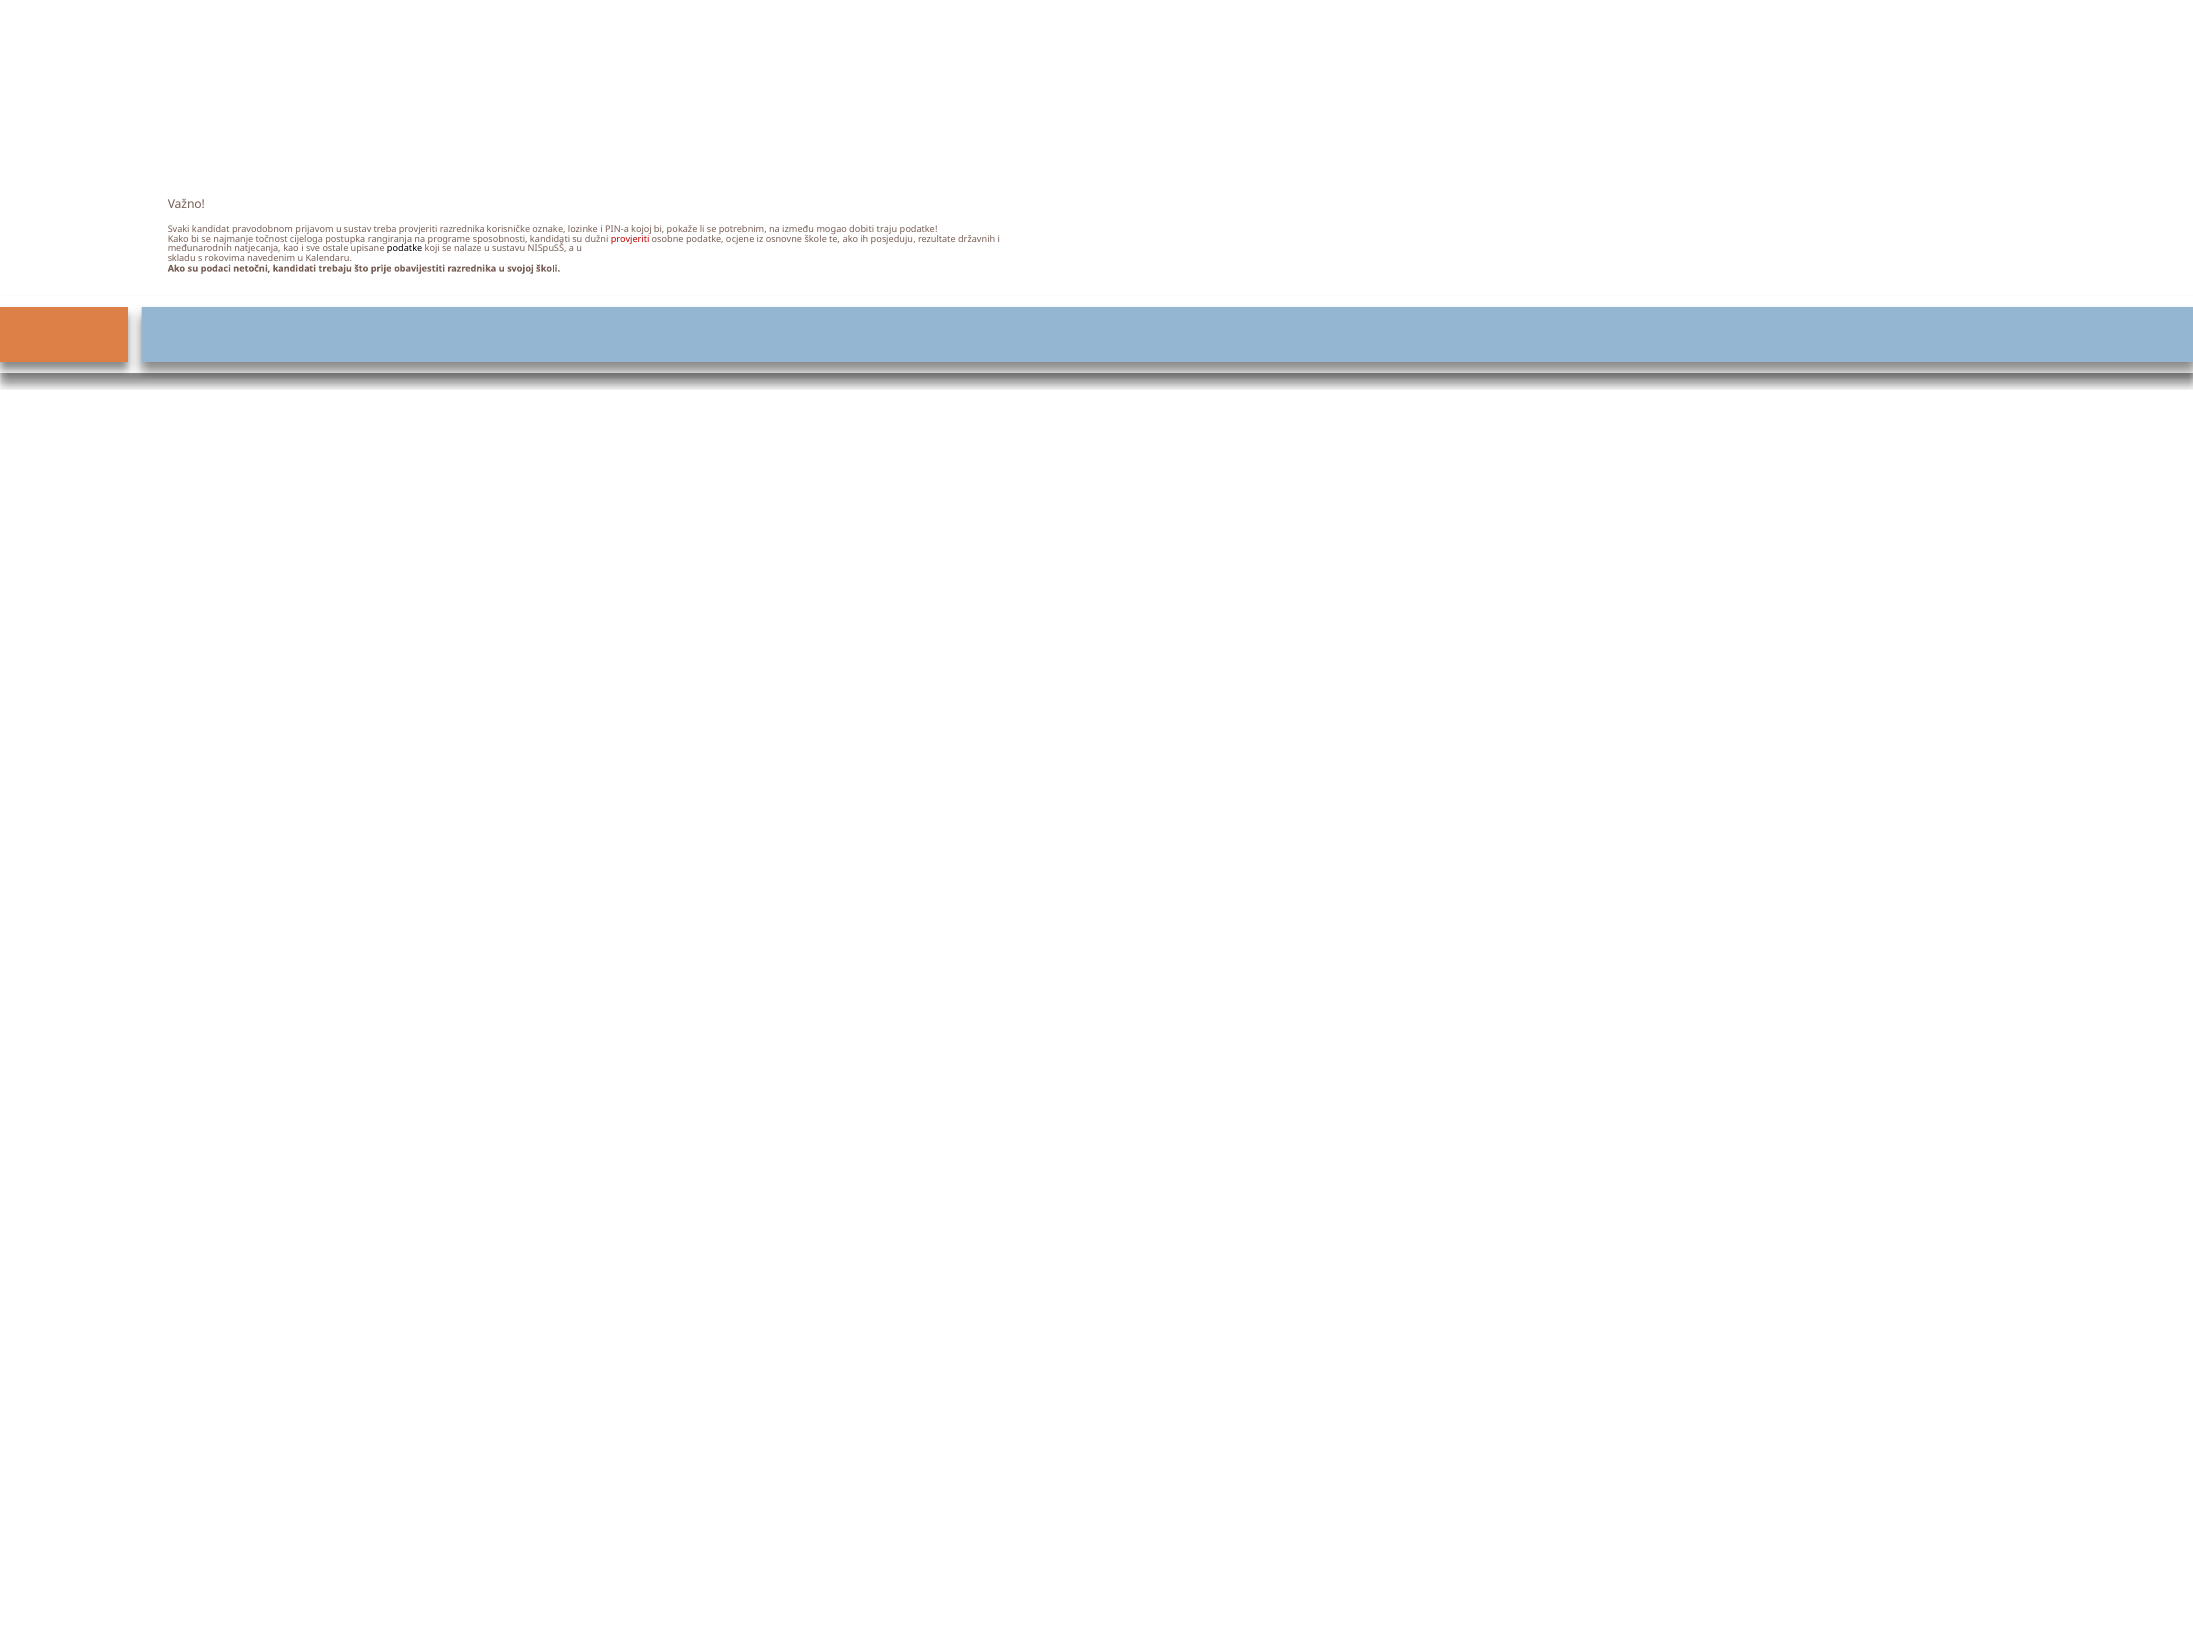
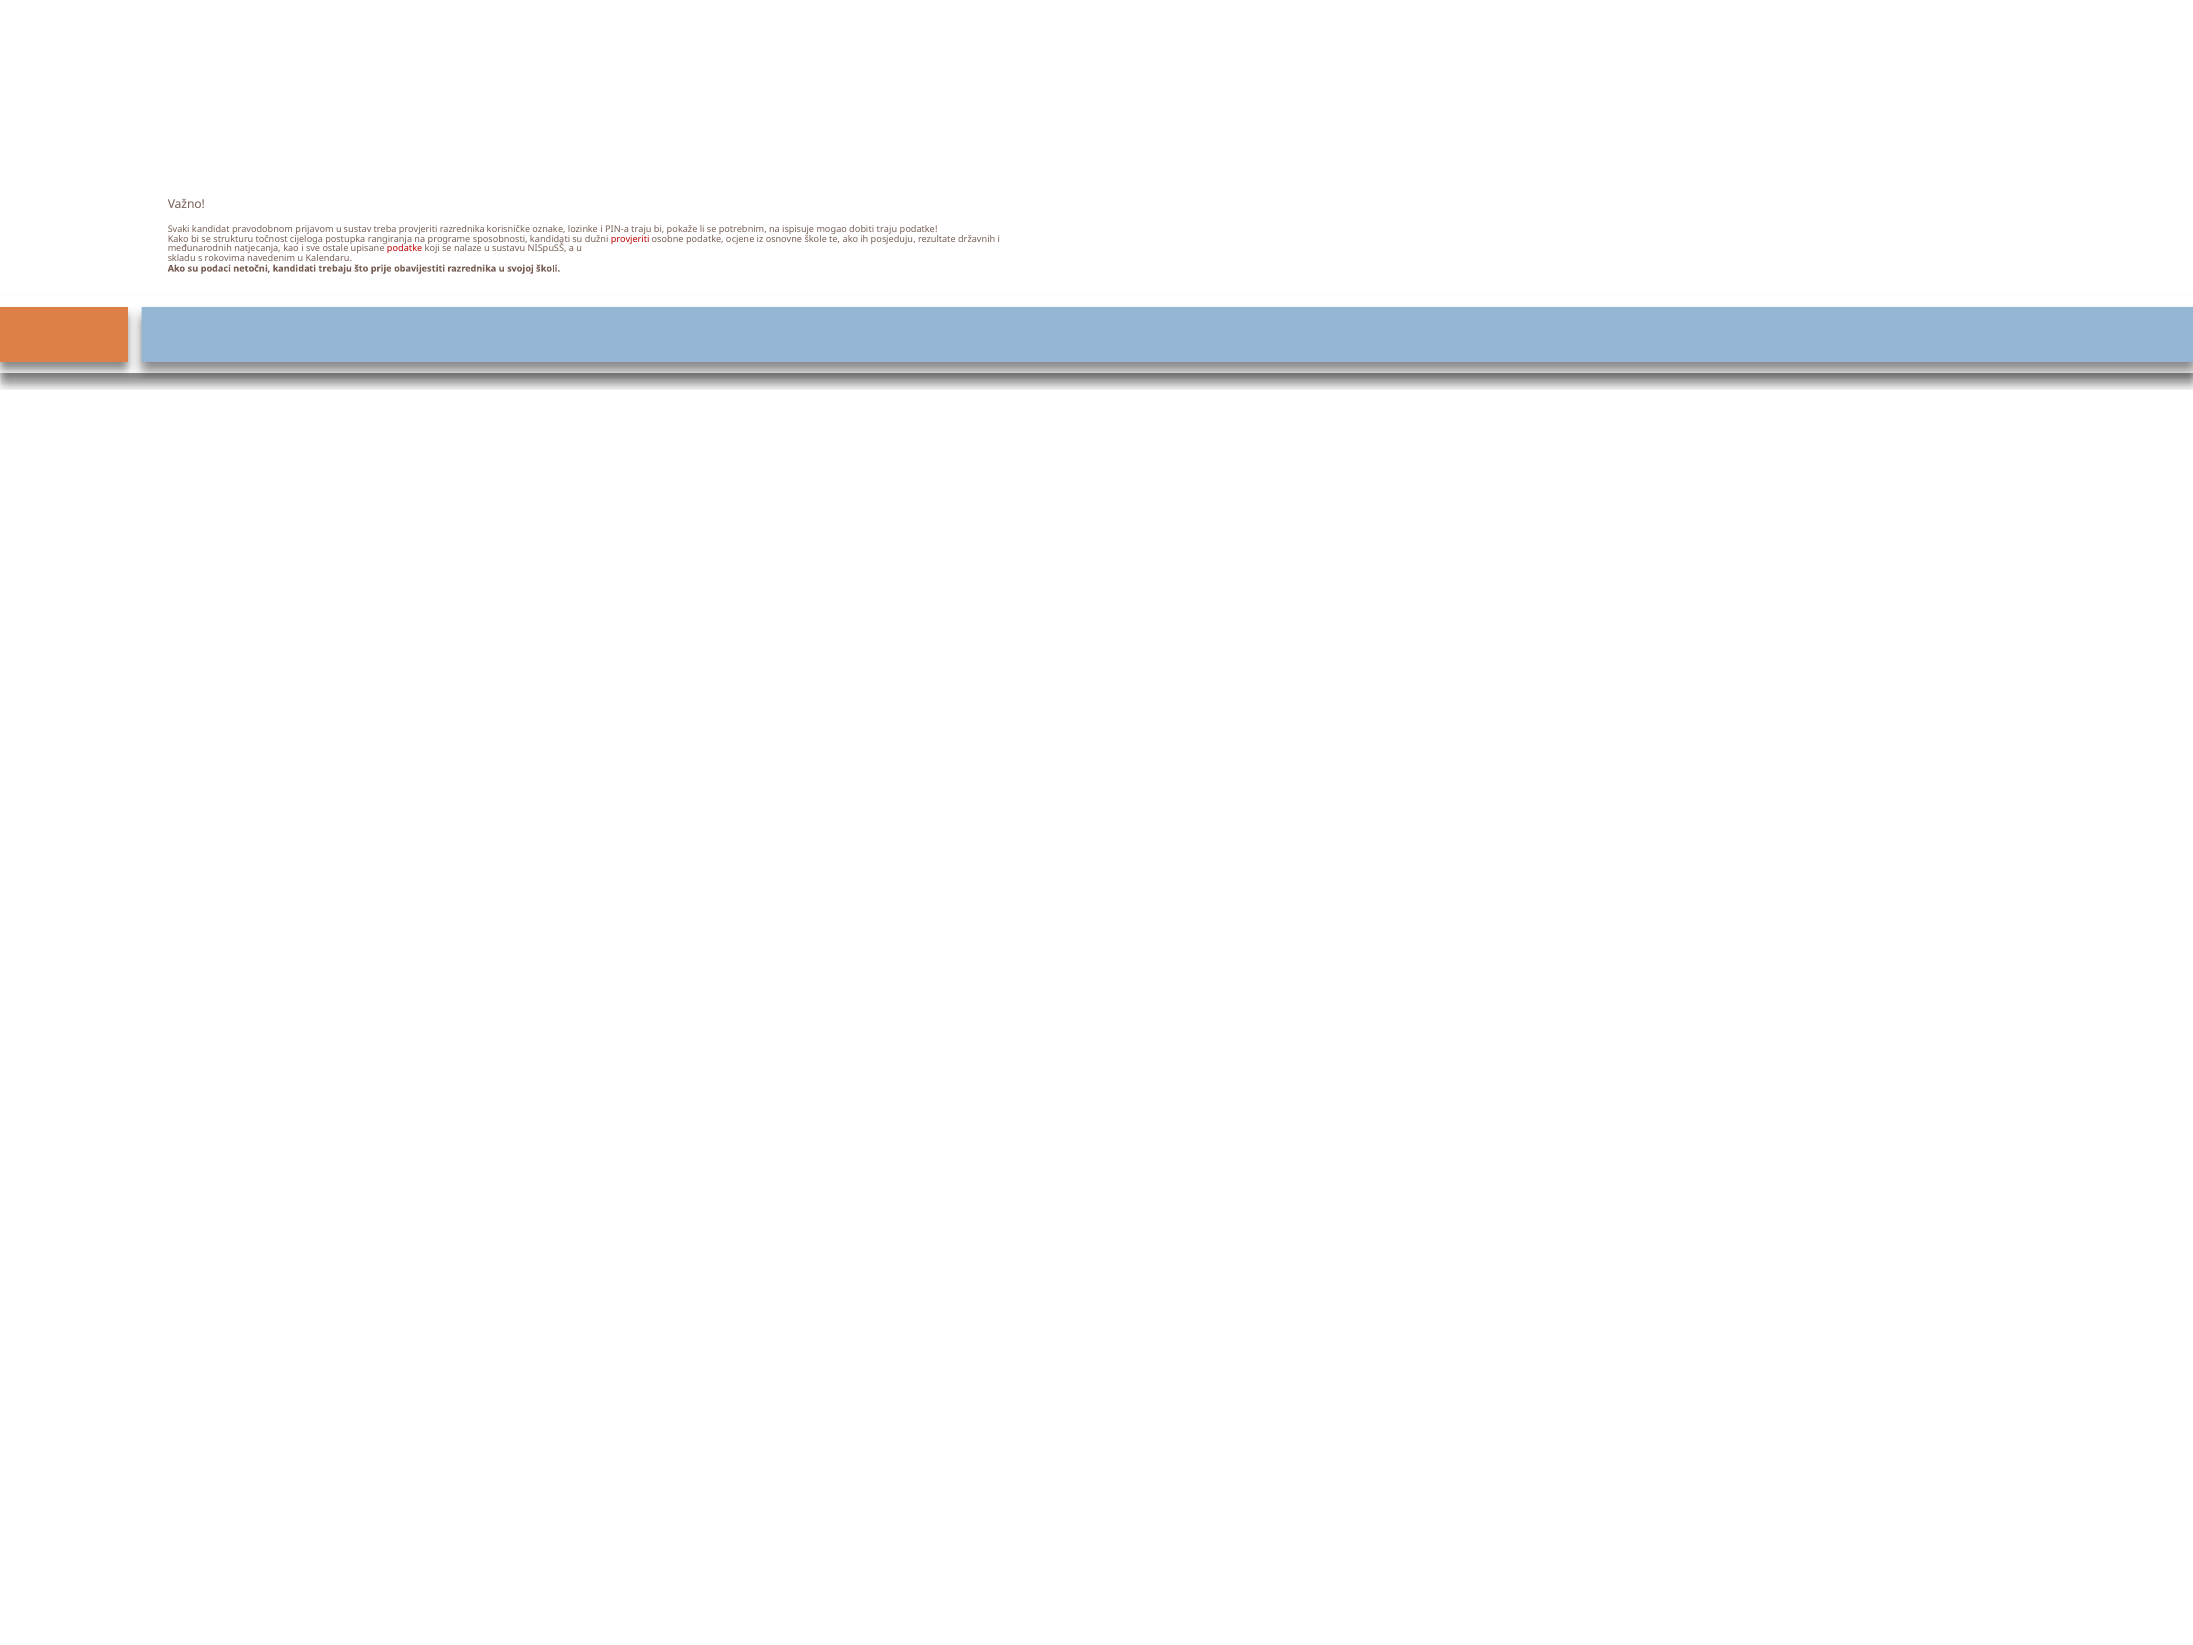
PIN-a kojoj: kojoj -> traju (641, 229)
između: između -> ispisuje (798, 229)
najmanje: najmanje -> strukturu (233, 239)
podatke colour: black -> red (405, 249)
